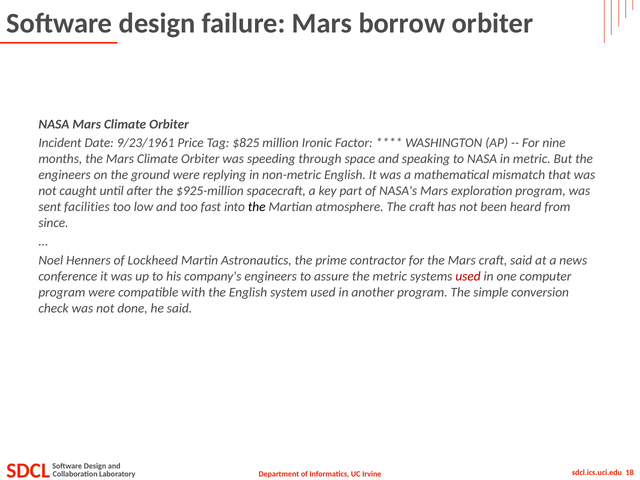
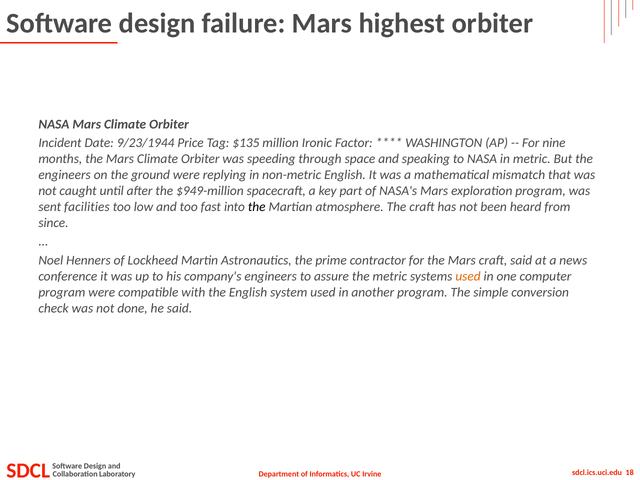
borrow: borrow -> highest (402, 23)
9/23/1961: 9/23/1961 -> 9/23/1944 (146, 143)
$825: $825 -> $135 (246, 143)
$925-million: $925-million -> $949-million (210, 191)
used colour: red -> orange (468, 276)
